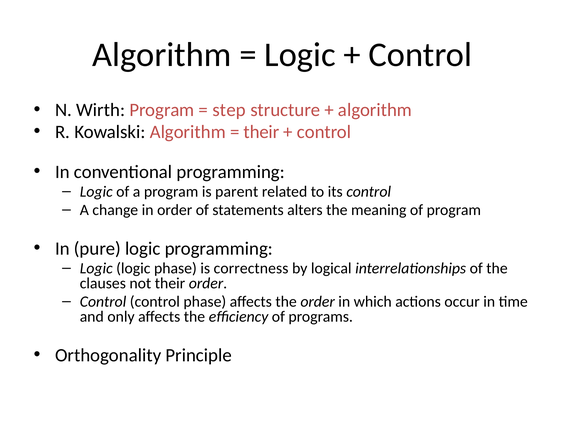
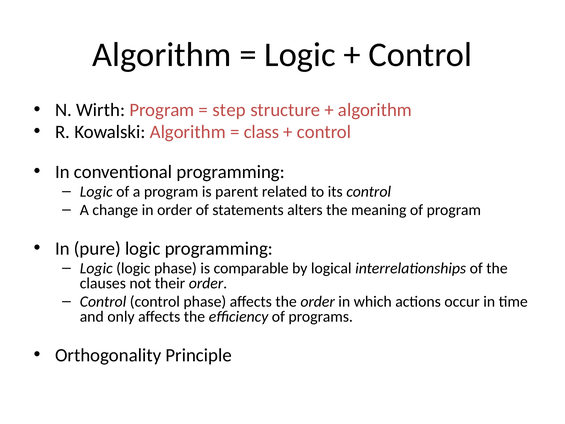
their: their -> class (261, 132)
correctness: correctness -> comparable (251, 268)
